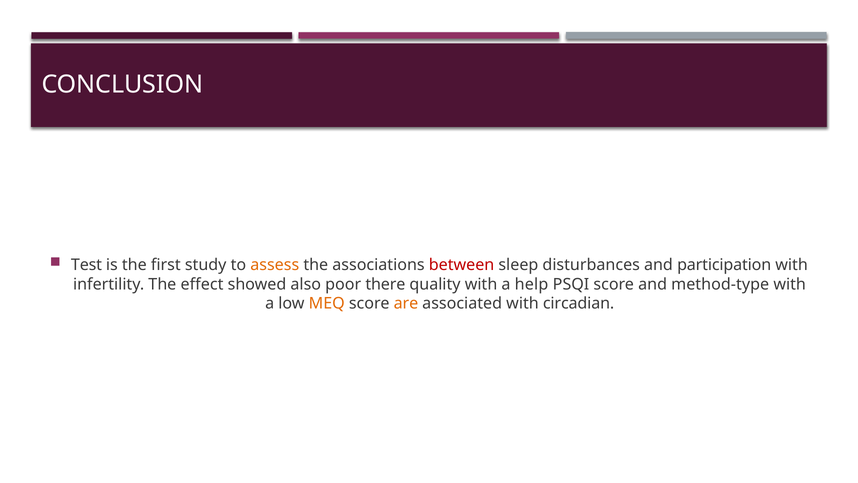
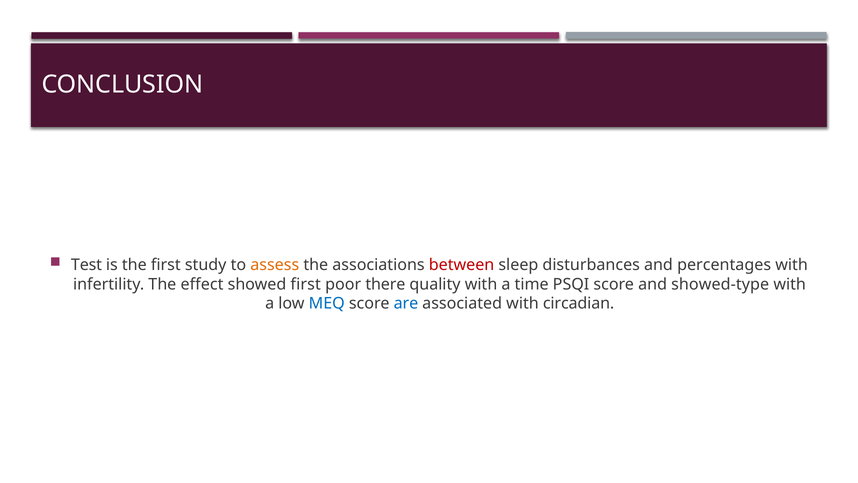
participation: participation -> percentages (724, 265)
showed also: also -> first (306, 284)
help: help -> time (532, 284)
method-type: method-type -> showed-type (720, 284)
MEQ colour: orange -> blue (327, 303)
are colour: orange -> blue (406, 303)
